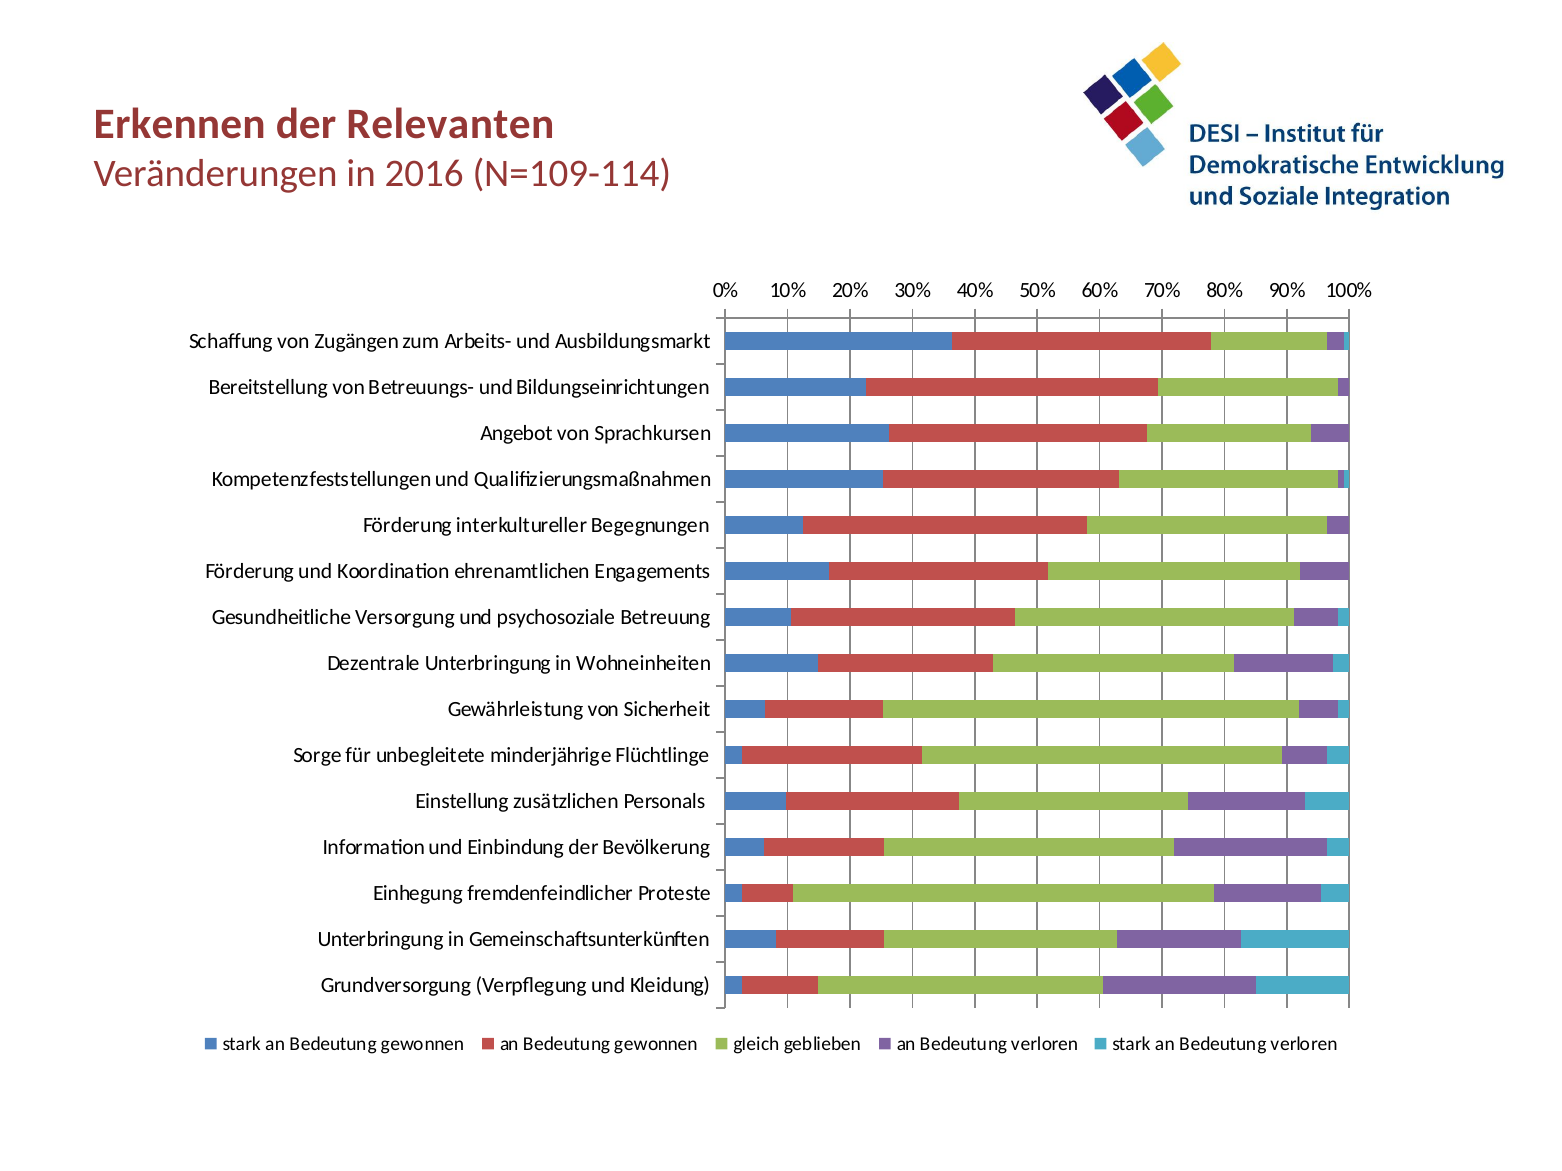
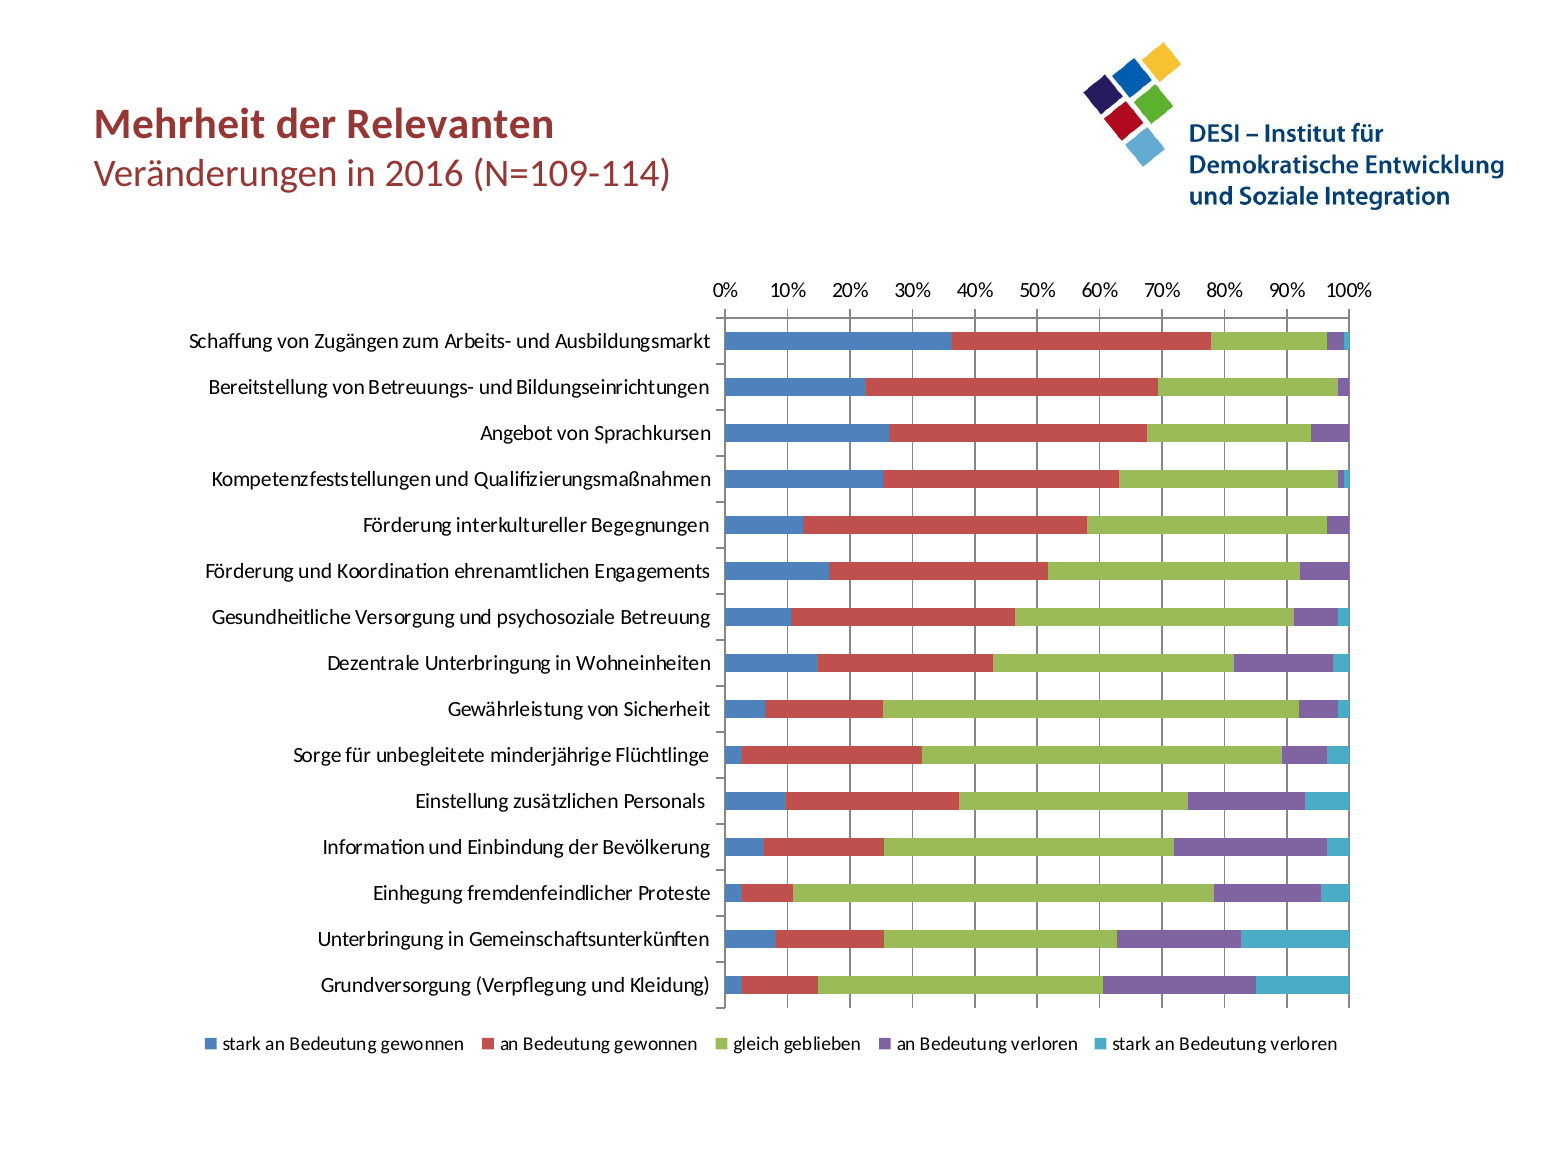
Erkennen: Erkennen -> Mehrheit (180, 124)
